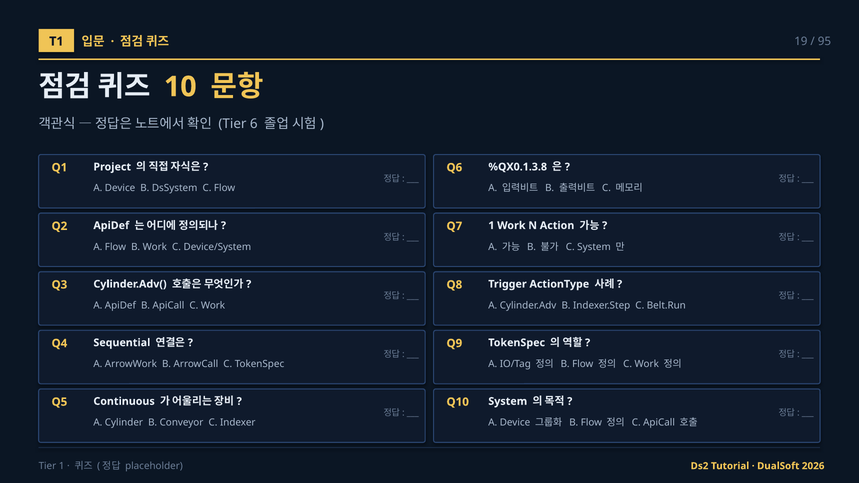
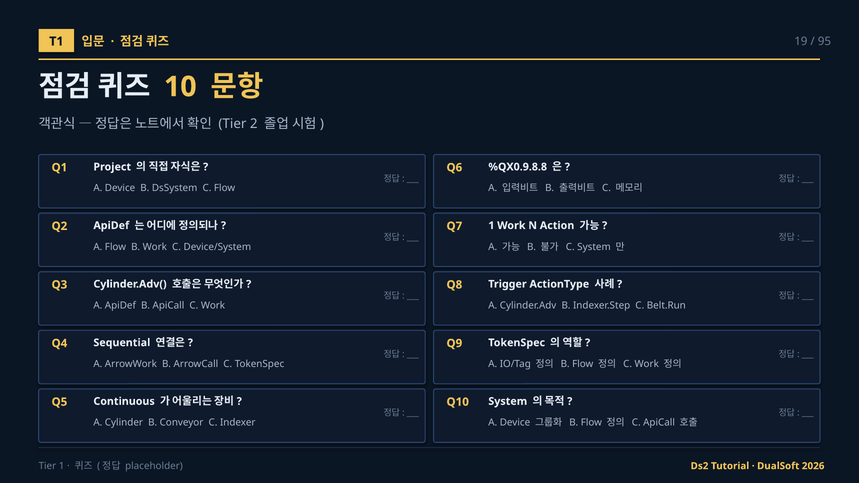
6: 6 -> 2 (254, 124)
%QX0.1.3.8: %QX0.1.3.8 -> %QX0.9.8.8 (518, 167)
